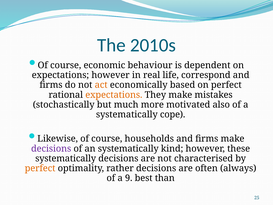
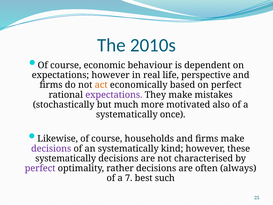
correspond: correspond -> perspective (206, 75)
expectations colour: orange -> purple (114, 95)
cope: cope -> once (173, 114)
perfect colour: orange -> purple (40, 168)
9: 9 -> 7 (129, 178)
than: than -> such (165, 178)
